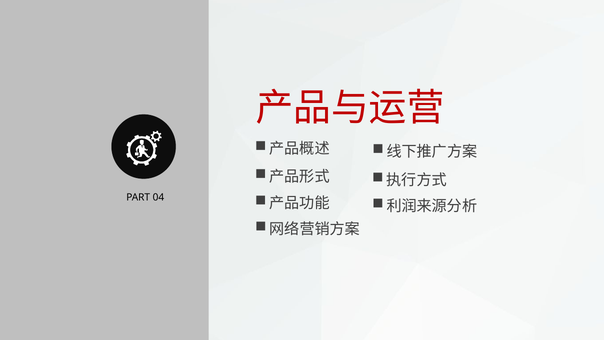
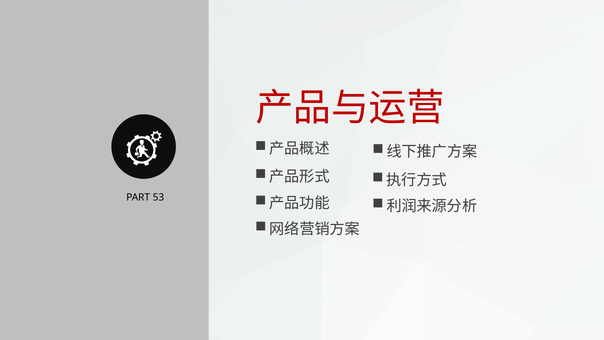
04: 04 -> 53 (158, 197)
